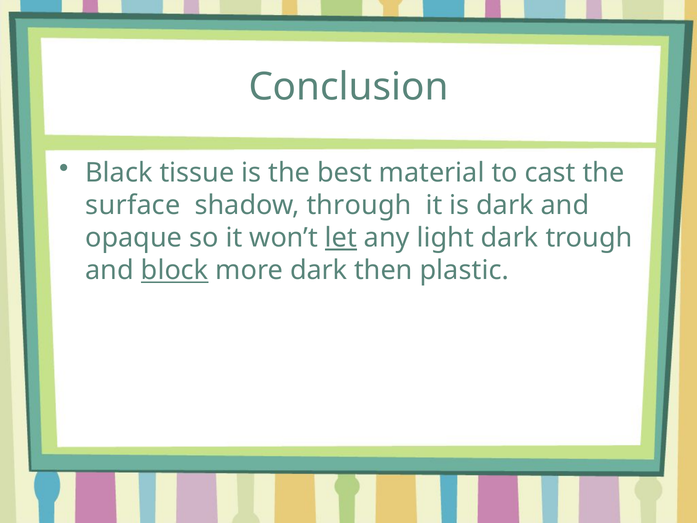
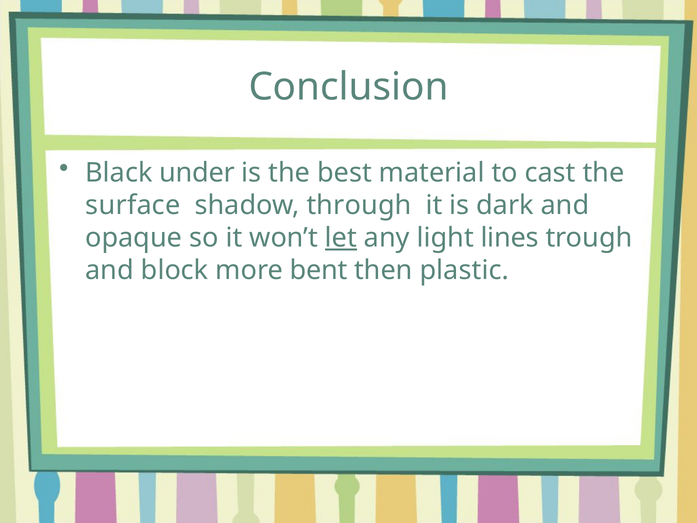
tissue: tissue -> under (197, 173)
light dark: dark -> lines (510, 238)
block underline: present -> none (175, 270)
more dark: dark -> bent (319, 270)
